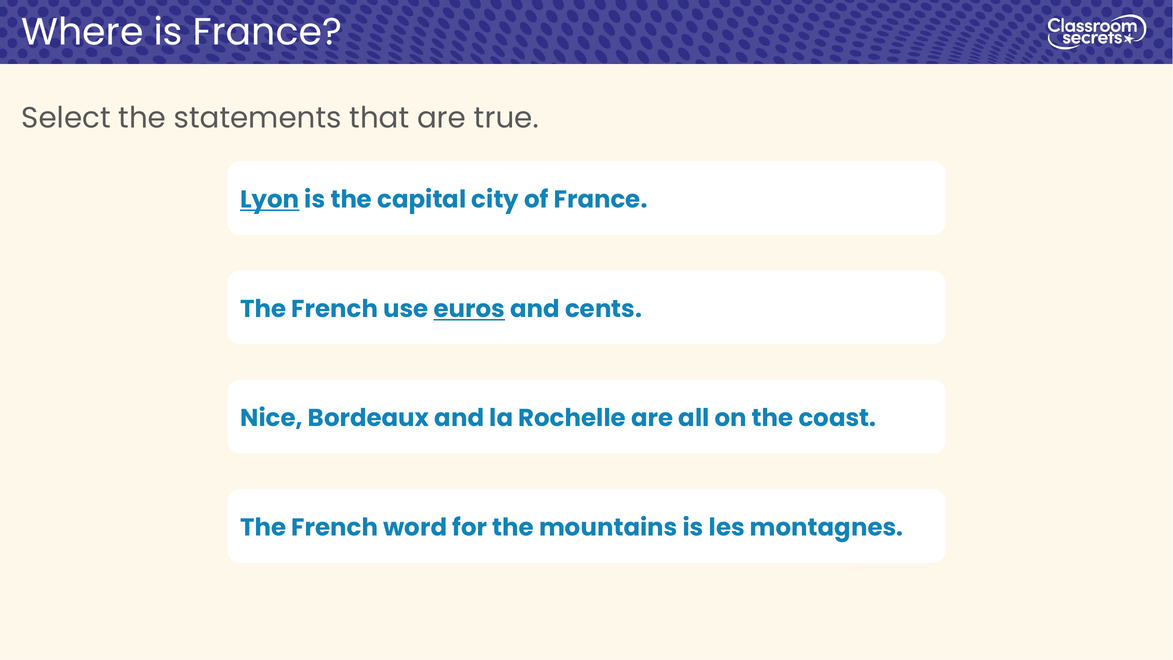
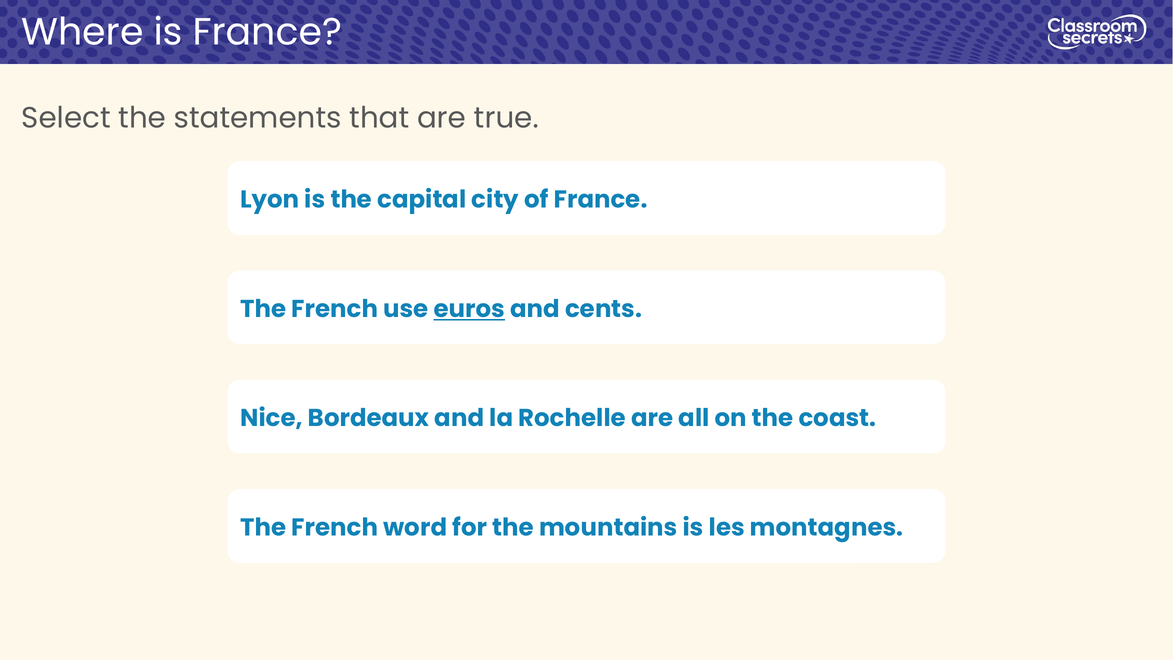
Lyon underline: present -> none (270, 200)
